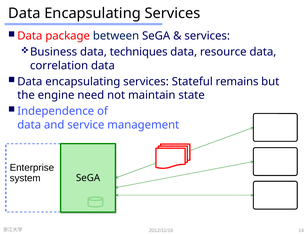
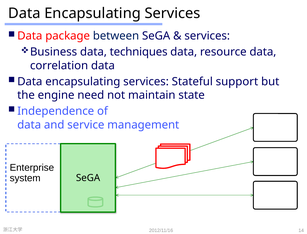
remains: remains -> support (237, 81)
